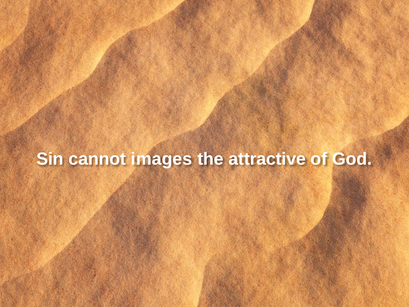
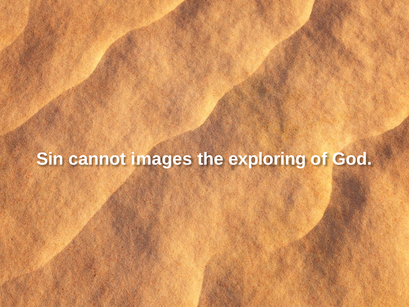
attractive: attractive -> exploring (267, 159)
